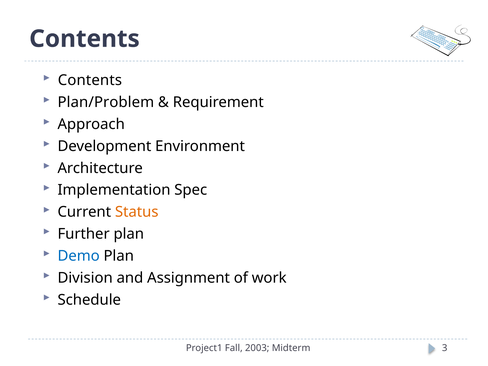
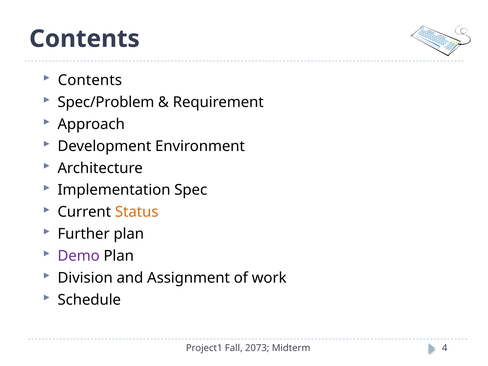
Plan/Problem: Plan/Problem -> Spec/Problem (106, 102)
Demo colour: blue -> purple (79, 256)
2003: 2003 -> 2073 (257, 348)
3: 3 -> 4 (445, 348)
